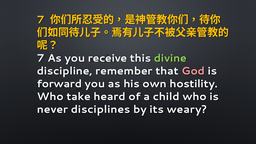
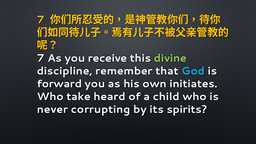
God colour: pink -> light blue (193, 71)
hostility: hostility -> initiates (194, 84)
disciplines: disciplines -> corrupting (101, 109)
weary: weary -> spirits (187, 109)
